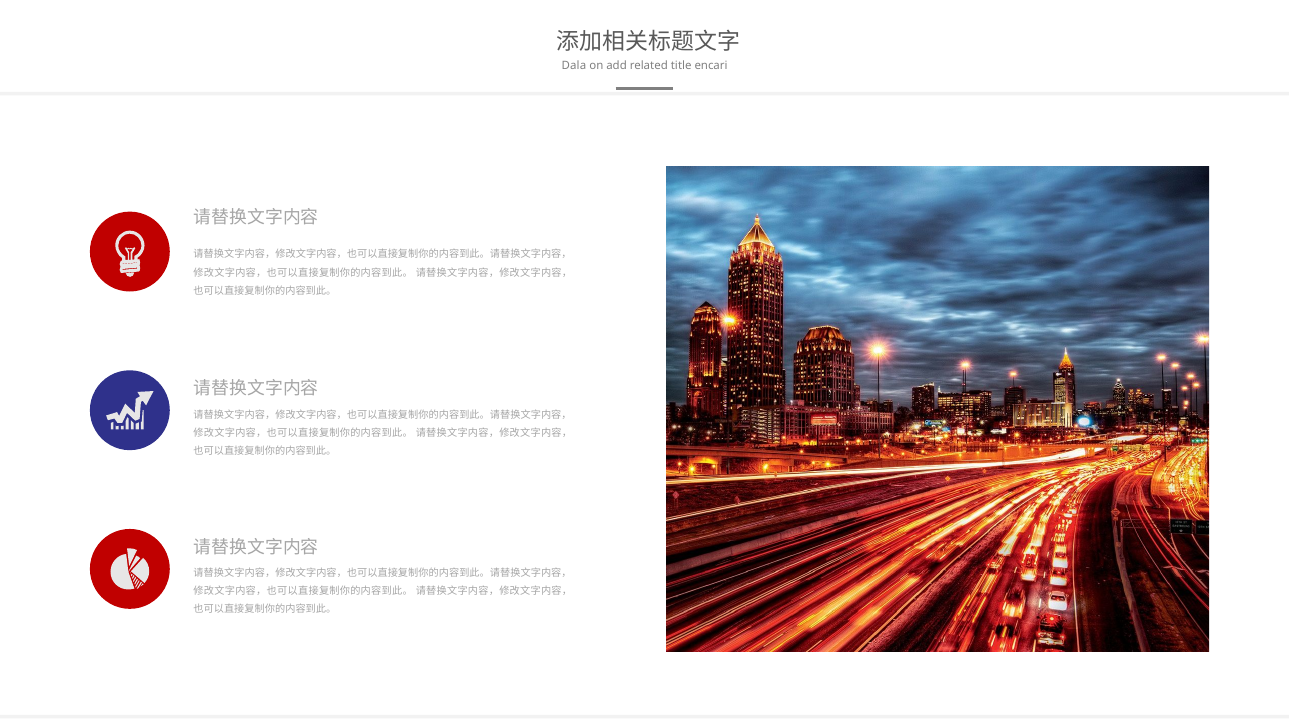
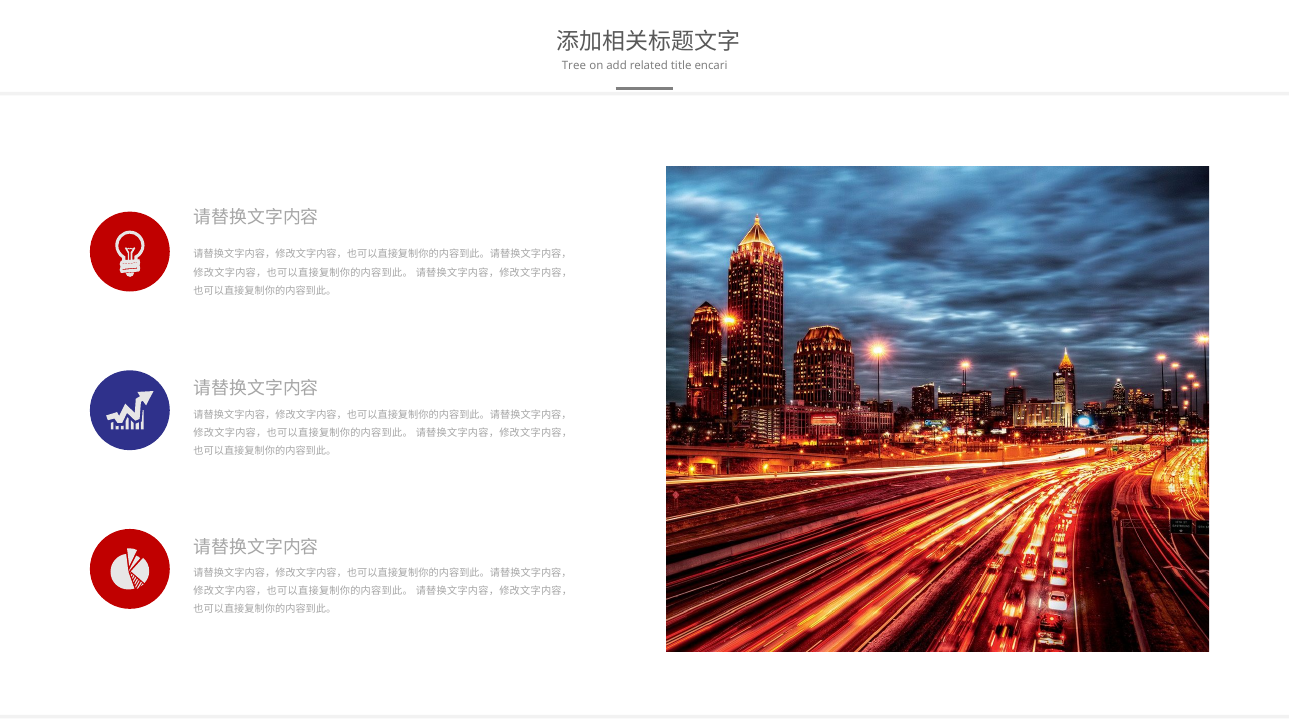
Dala: Dala -> Tree (574, 66)
